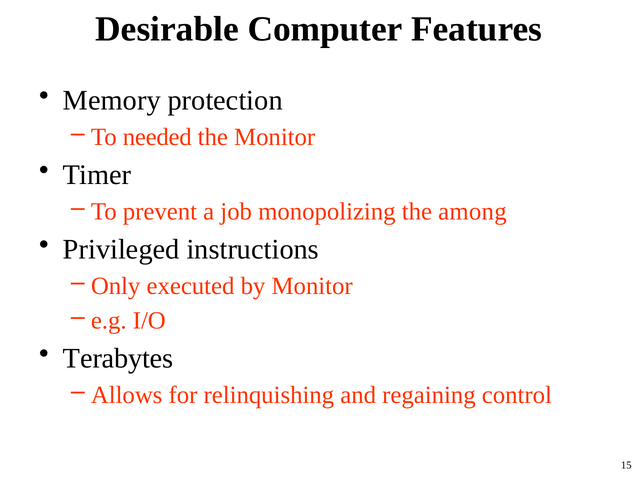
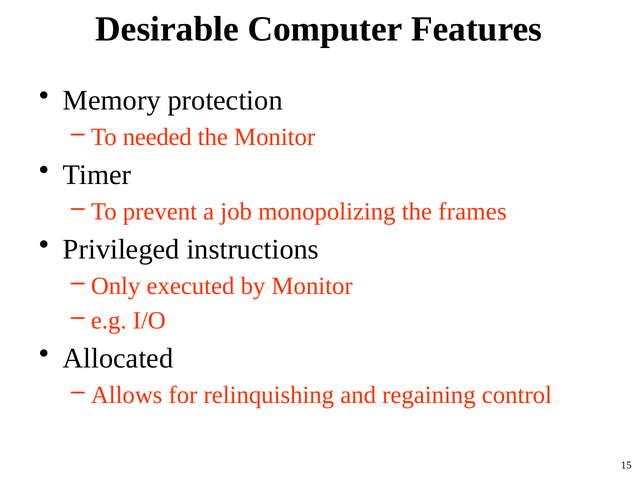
among: among -> frames (472, 212)
Terabytes: Terabytes -> Allocated (118, 359)
